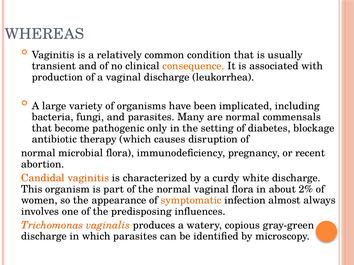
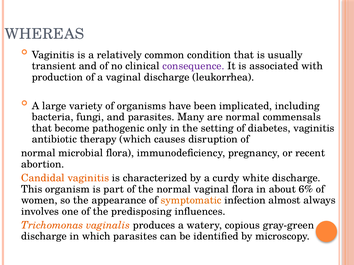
consequence colour: orange -> purple (193, 66)
diabetes blockage: blockage -> vaginitis (314, 128)
2%: 2% -> 6% (306, 189)
